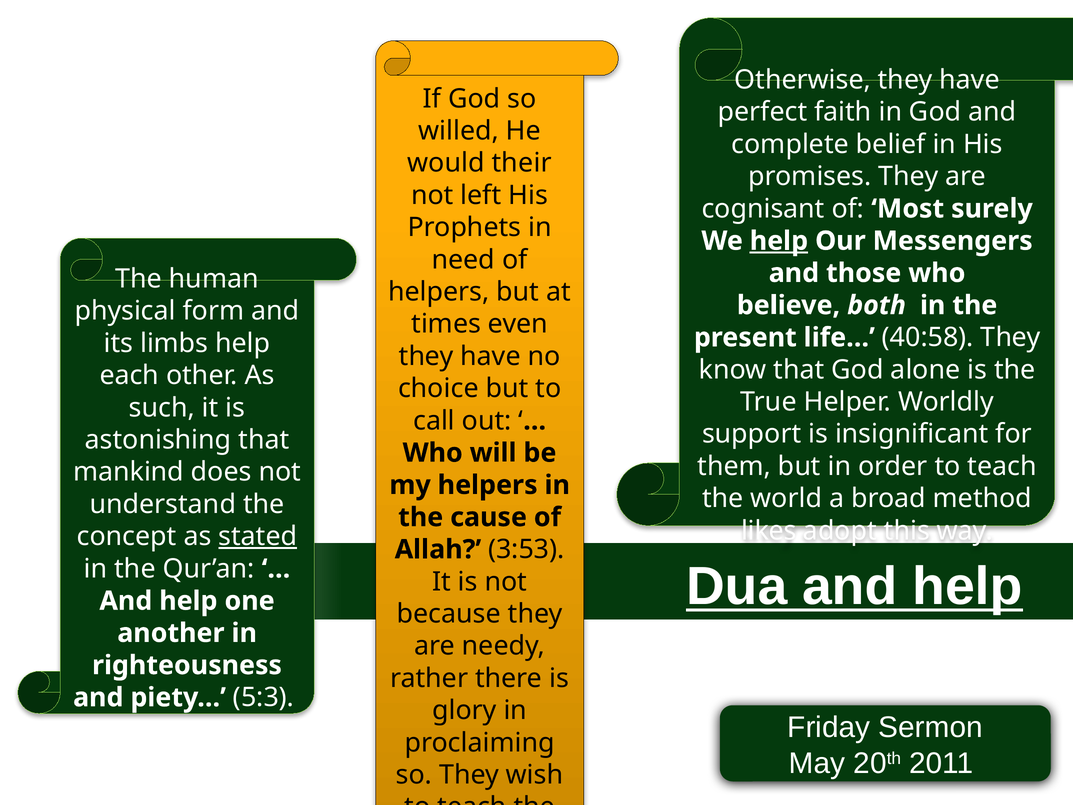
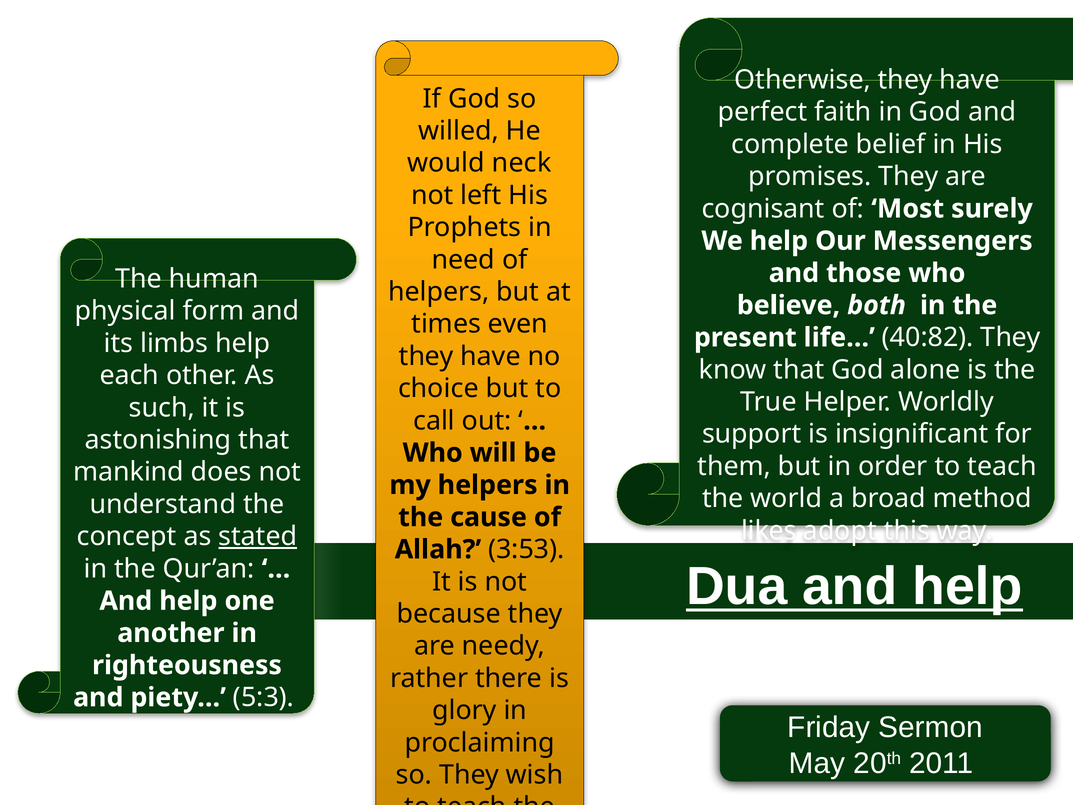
their: their -> neck (522, 163)
help underline: present -> none (779, 241)
40:58: 40:58 -> 40:82 (928, 337)
